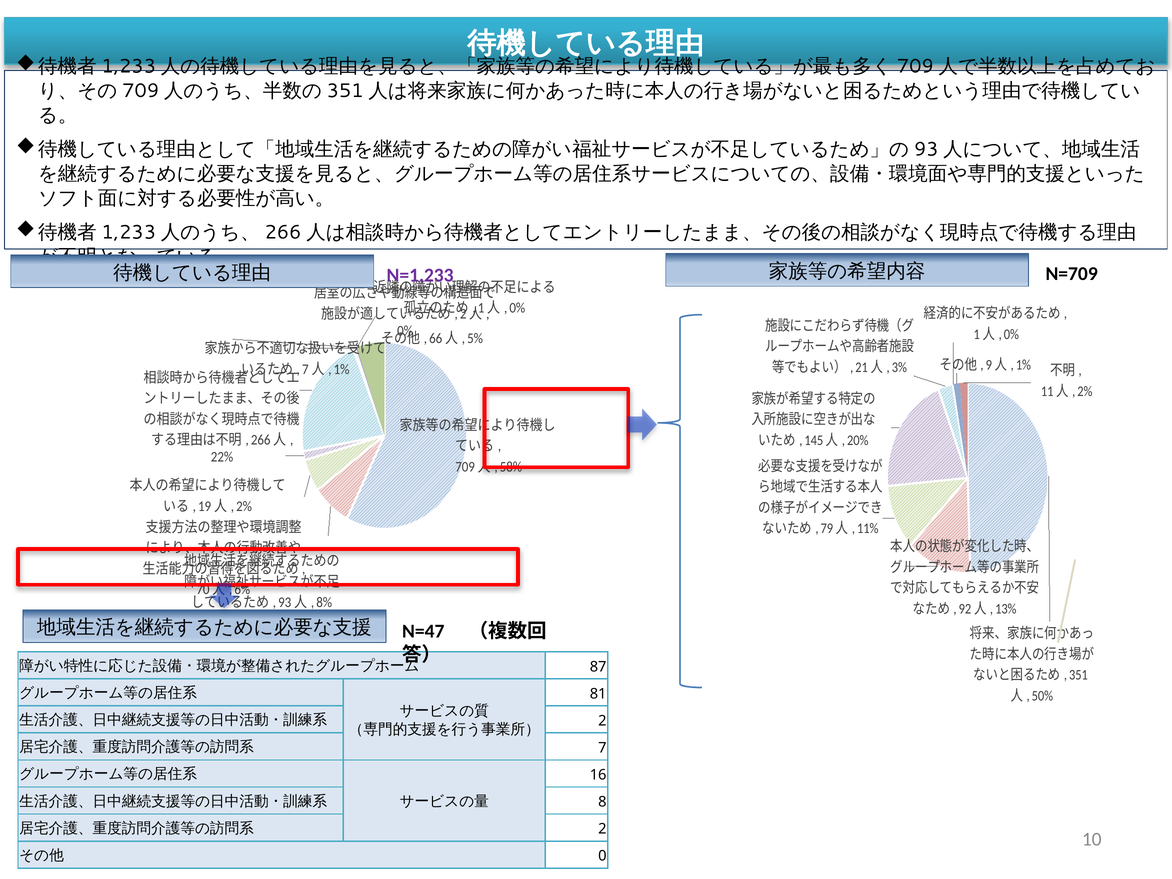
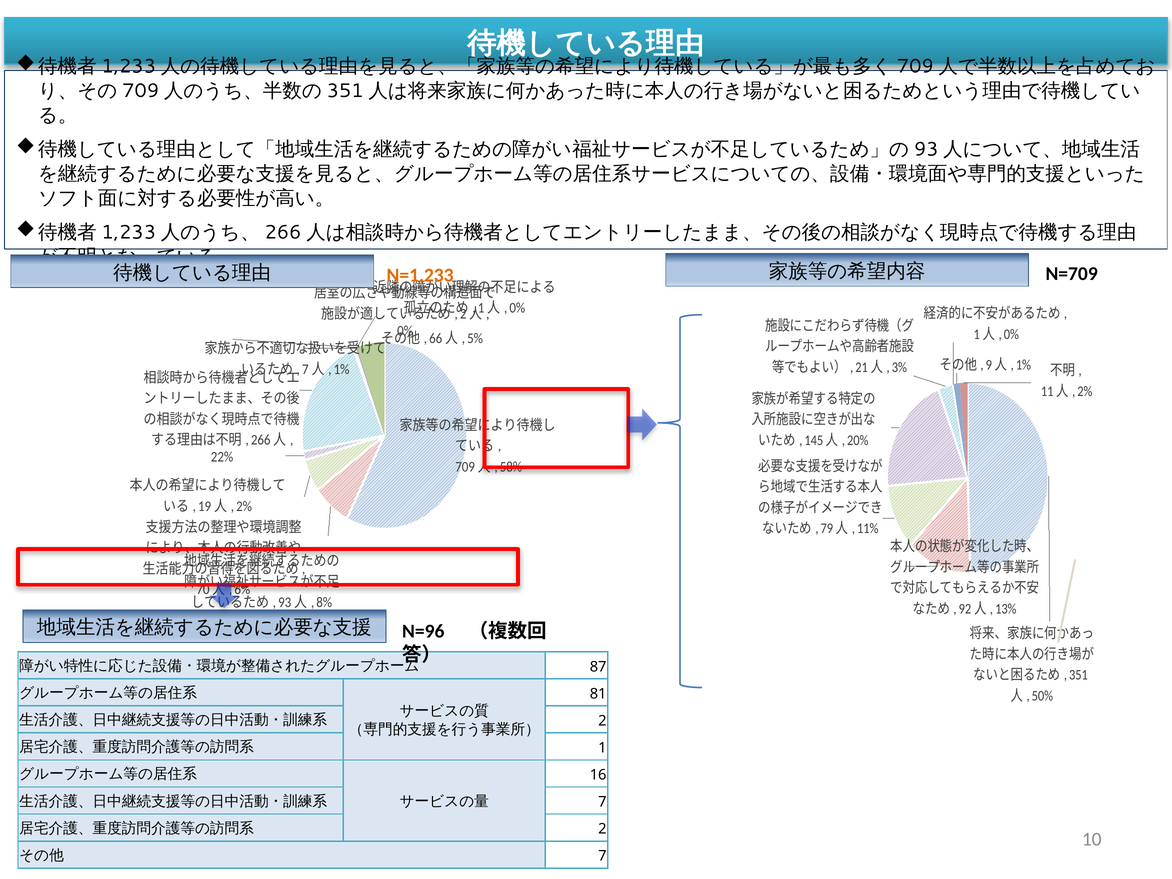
N=1,233 colour: purple -> orange (420, 275)
N=47: N=47 -> N=96 (423, 631)
7: 7 -> 1 (602, 748)
8: 8 -> 7 (602, 802)
0: 0 -> 7 (602, 856)
